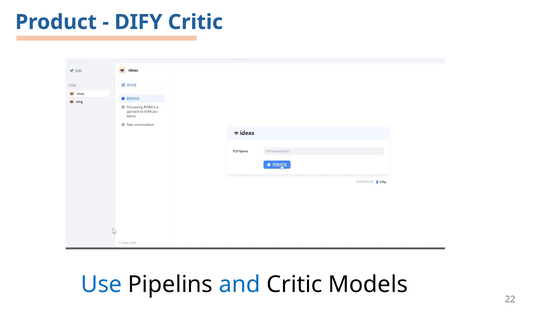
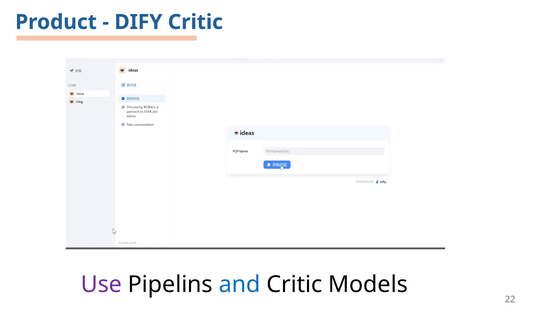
Use colour: blue -> purple (101, 284)
